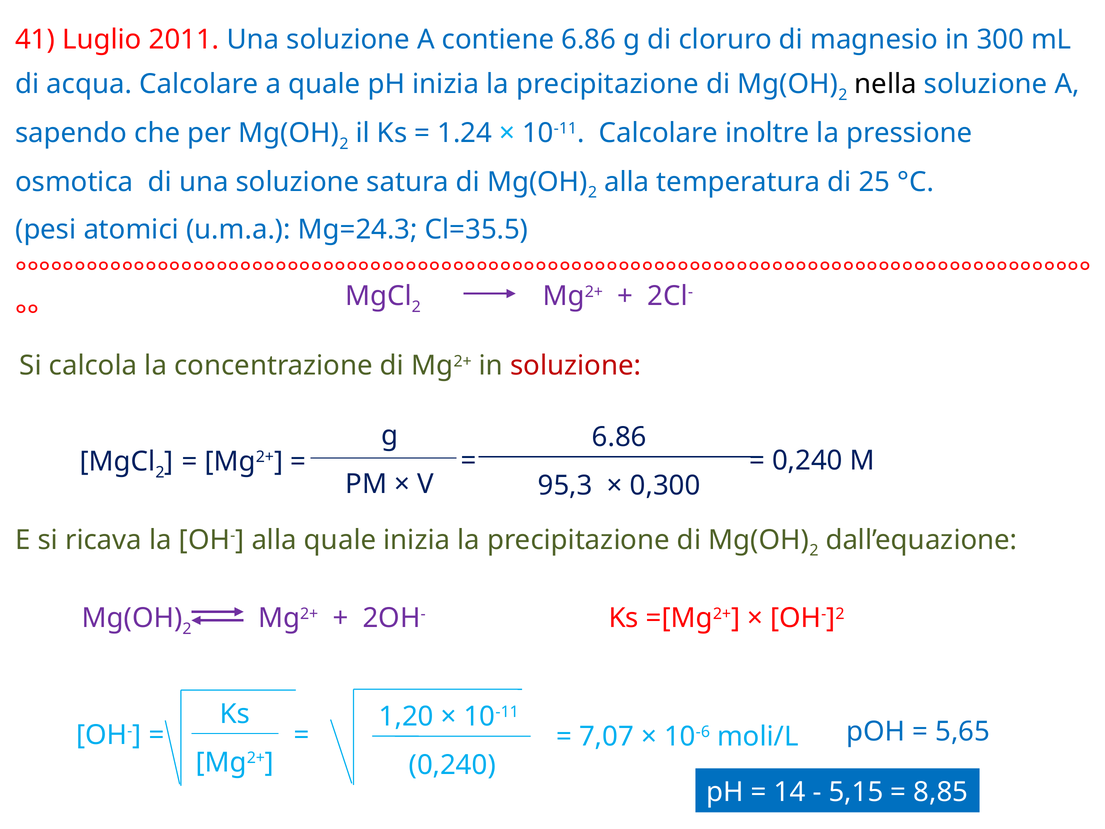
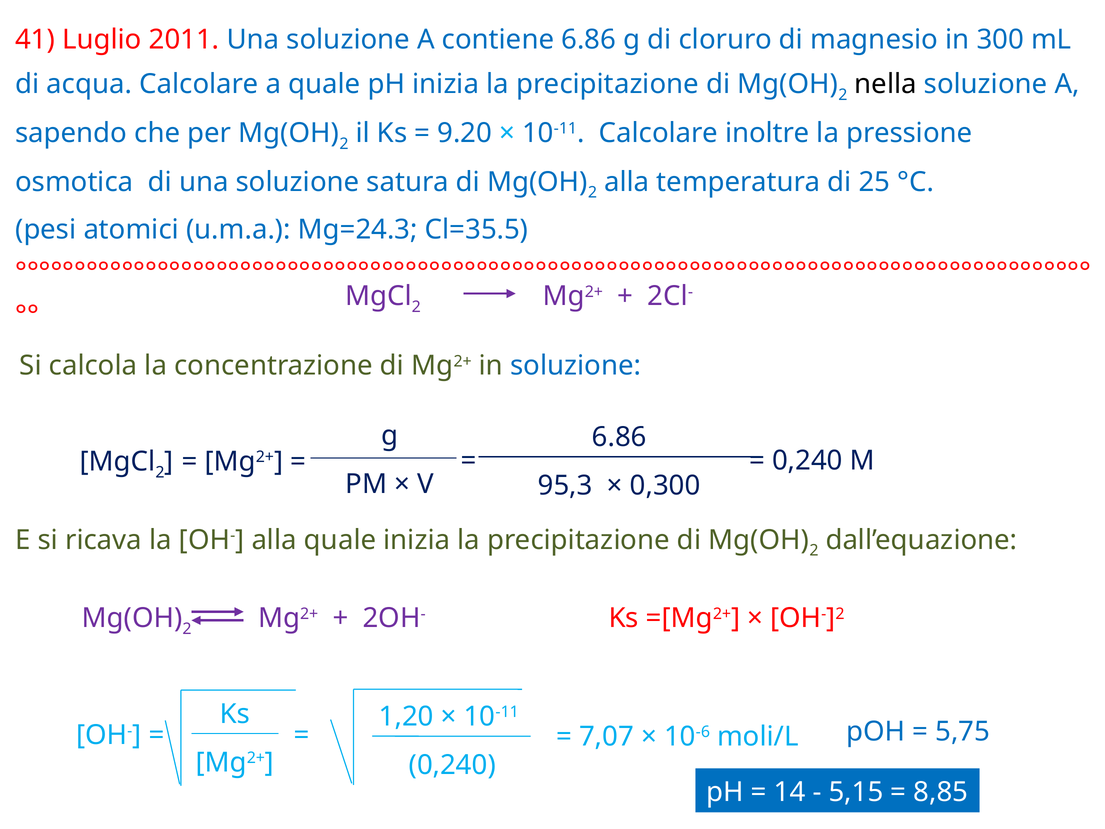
1.24: 1.24 -> 9.20 (465, 133)
soluzione colour: red -> blue (576, 366)
5,65: 5,65 -> 5,75 (963, 731)
